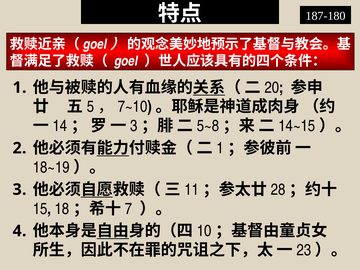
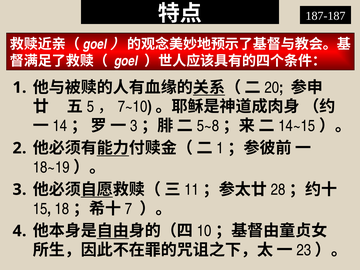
187-180: 187-180 -> 187-187 (325, 16)
